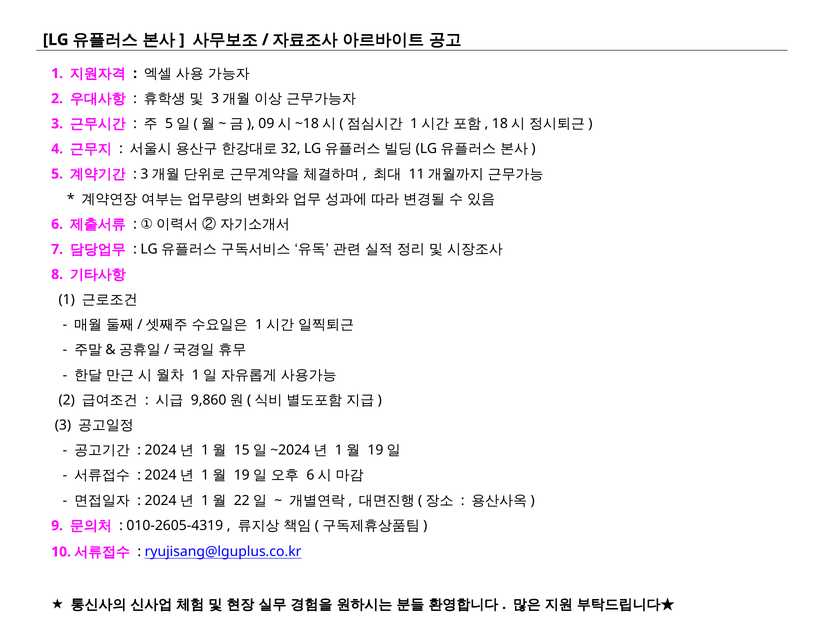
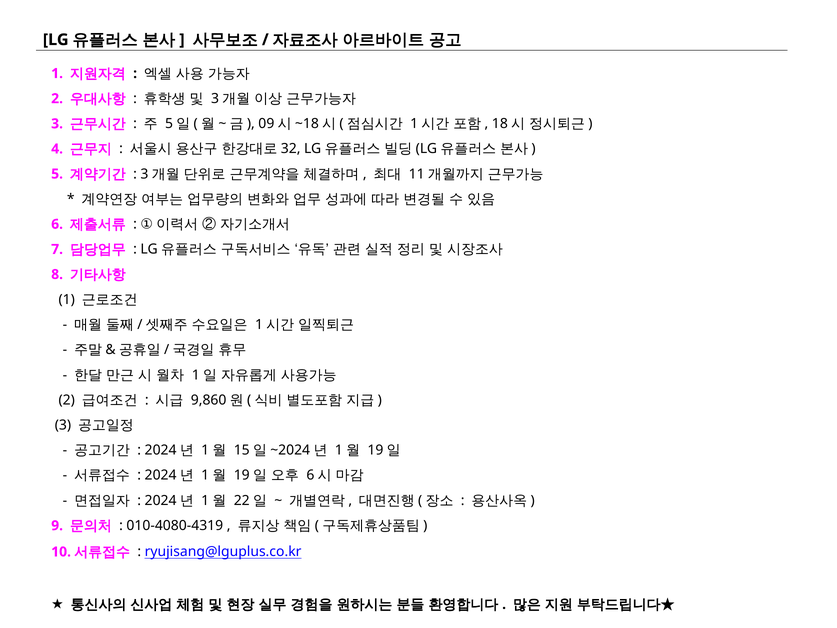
010-2605-4319: 010-2605-4319 -> 010-4080-4319 (175, 525)
